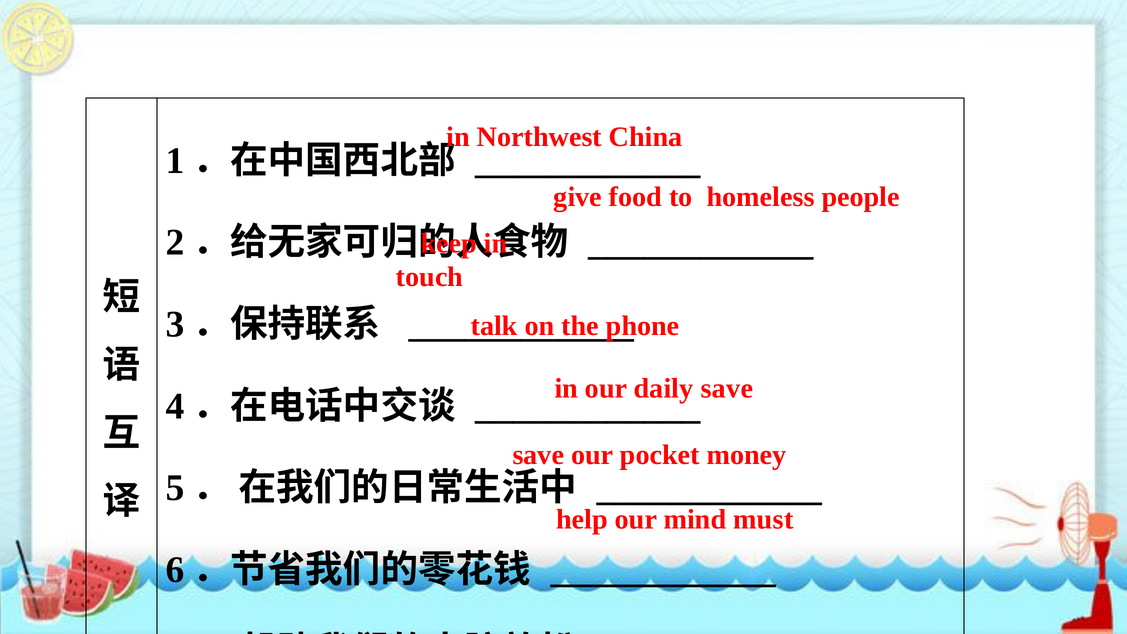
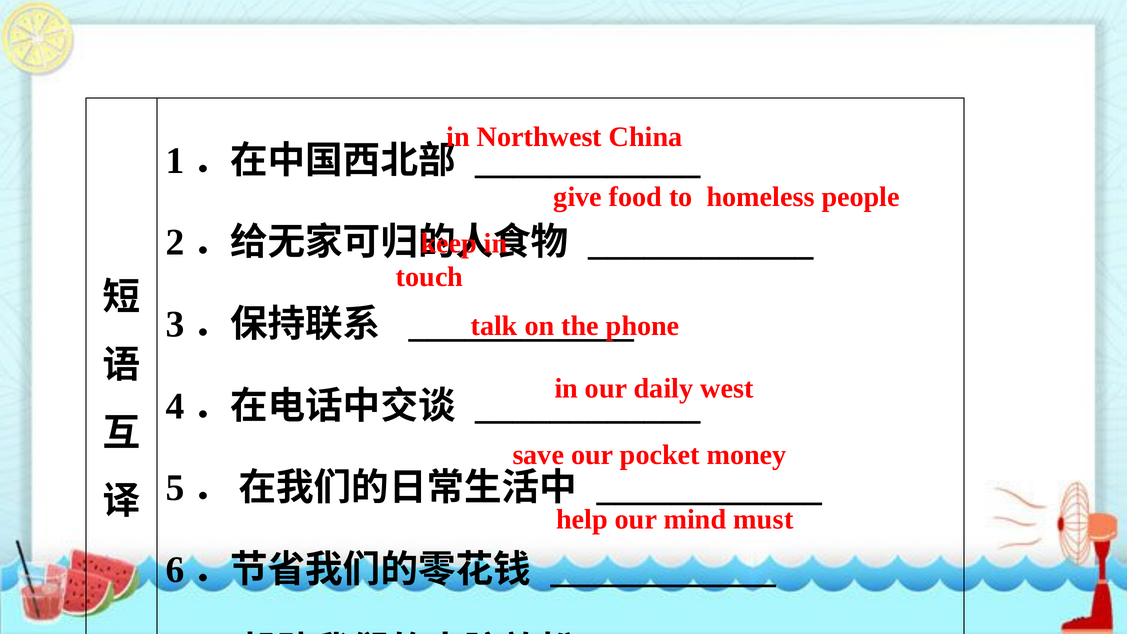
save: save -> west (727, 388)
